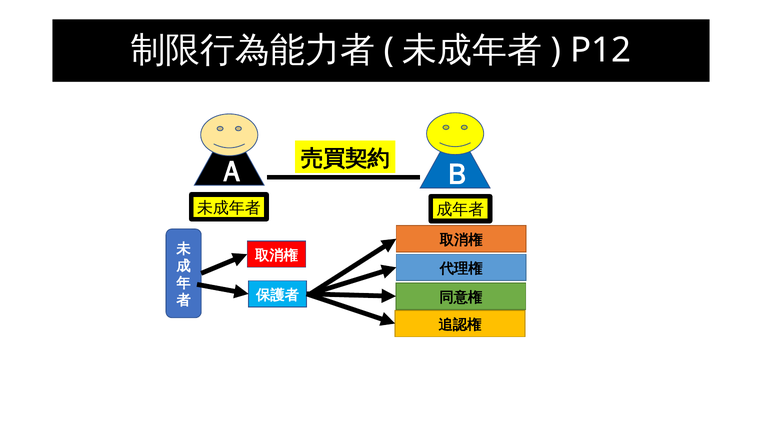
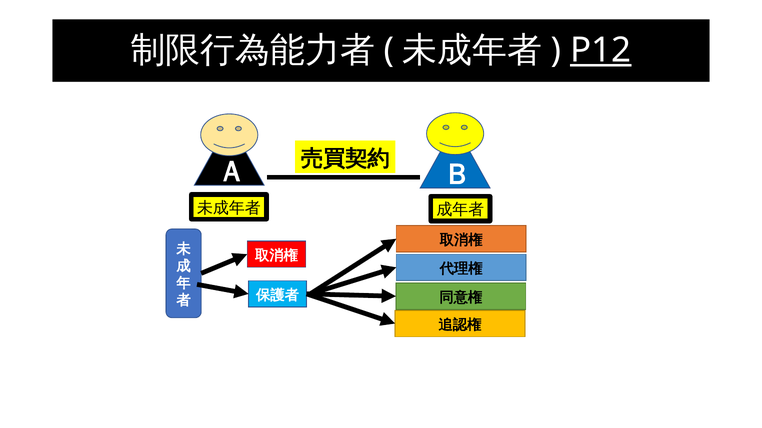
P12 underline: none -> present (601, 50)
